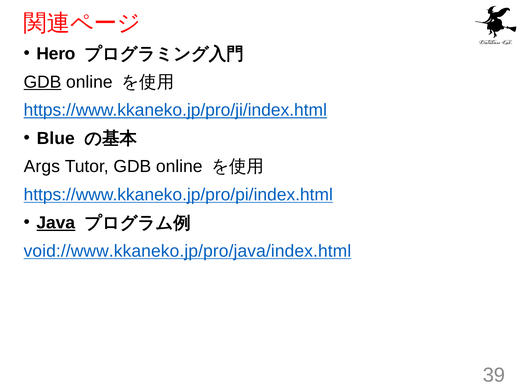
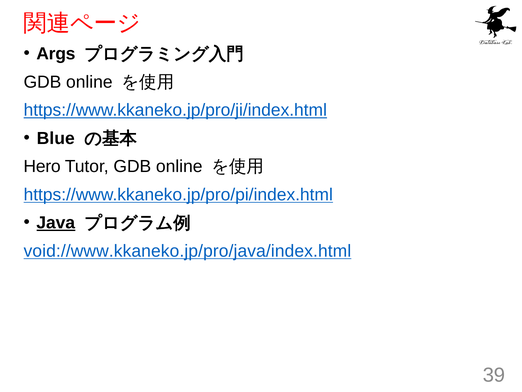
Hero: Hero -> Args (56, 54)
GDB underline: present -> none (42, 82)
Args: Args -> Hero (42, 166)
